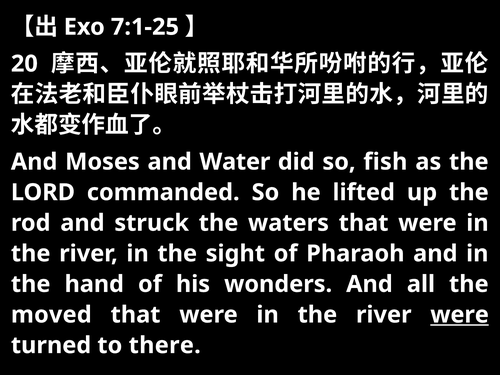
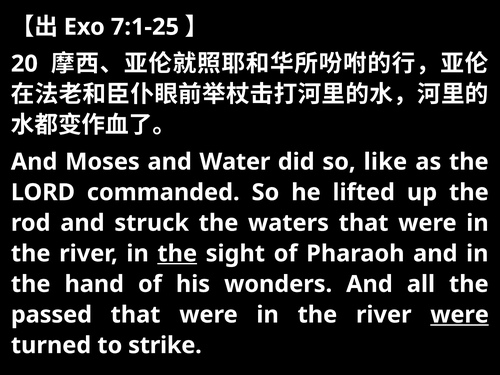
fish: fish -> like (385, 162)
the underline: none -> present (177, 254)
moved: moved -> passed (51, 315)
there: there -> strike (165, 345)
